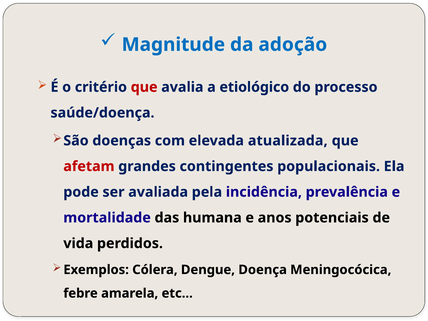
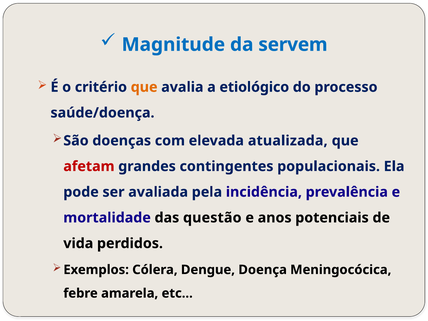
adoção: adoção -> servem (293, 45)
que colour: red -> orange (144, 87)
humana: humana -> questão (212, 218)
